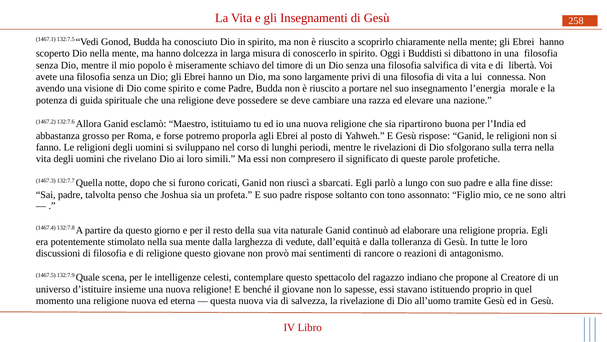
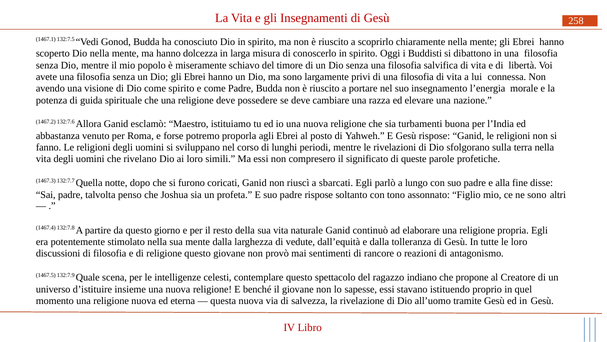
ripartirono: ripartirono -> turbamenti (420, 124)
grosso: grosso -> venuto (96, 136)
